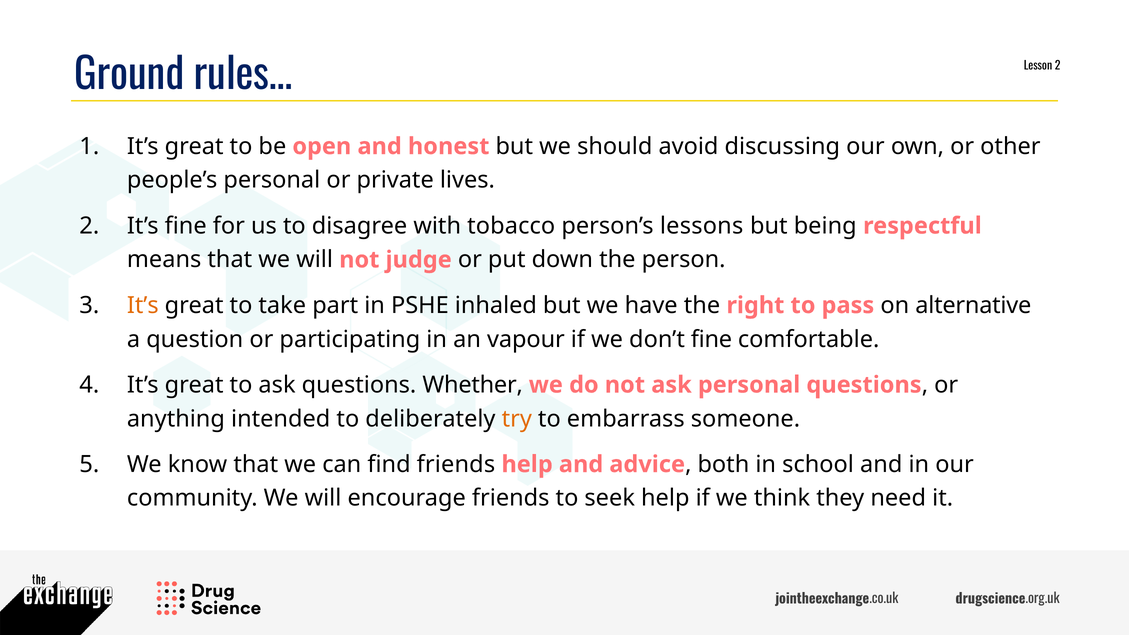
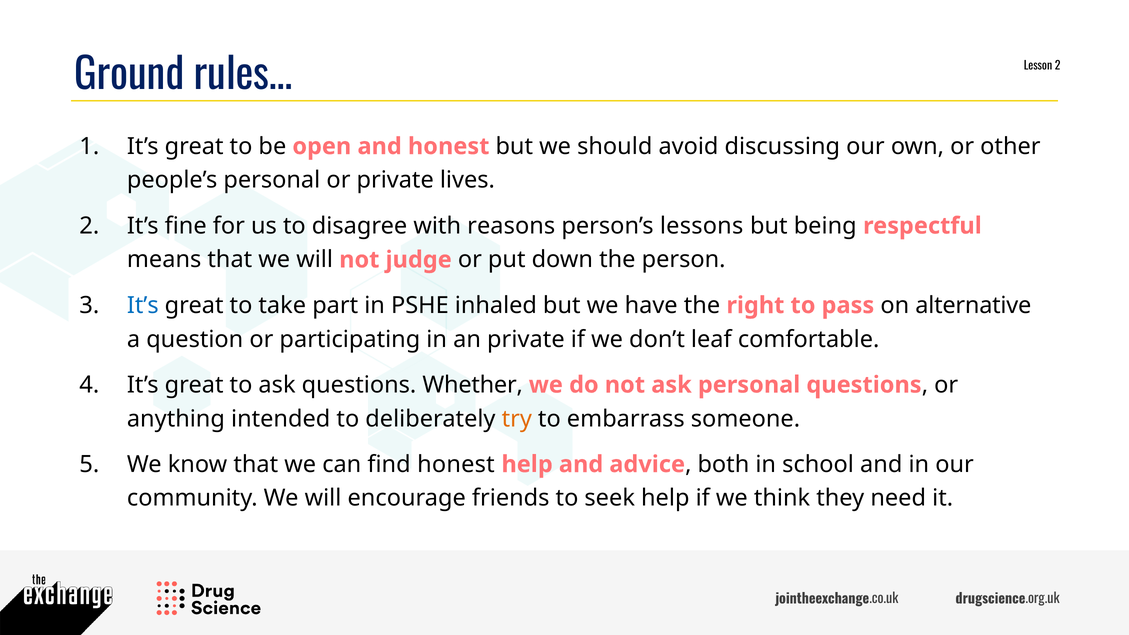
tobacco: tobacco -> reasons (511, 226)
It’s colour: orange -> blue (143, 305)
an vapour: vapour -> private (526, 339)
don’t fine: fine -> leaf (711, 339)
find friends: friends -> honest (456, 464)
